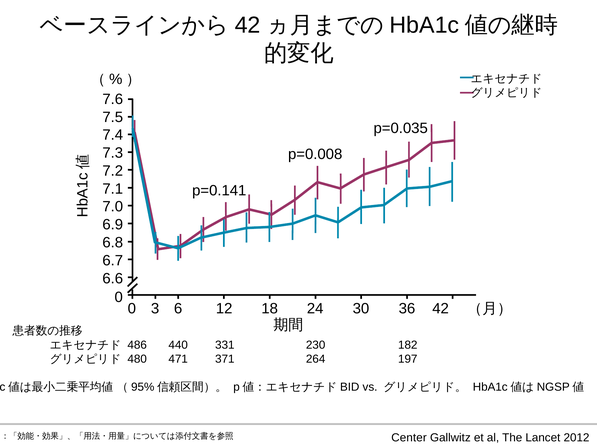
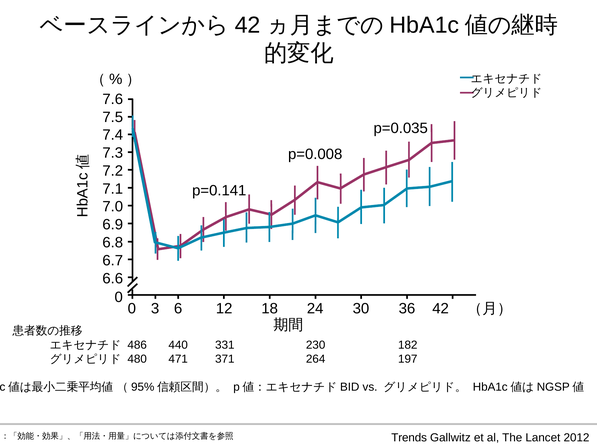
Center: Center -> Trends (409, 438)
